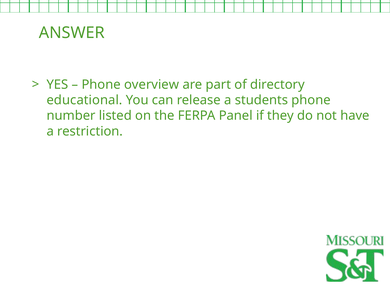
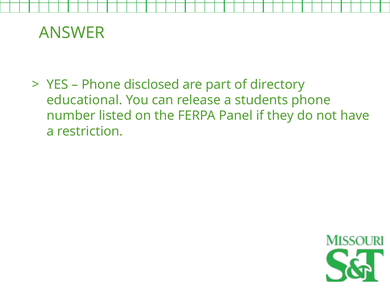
overview: overview -> disclosed (152, 85)
